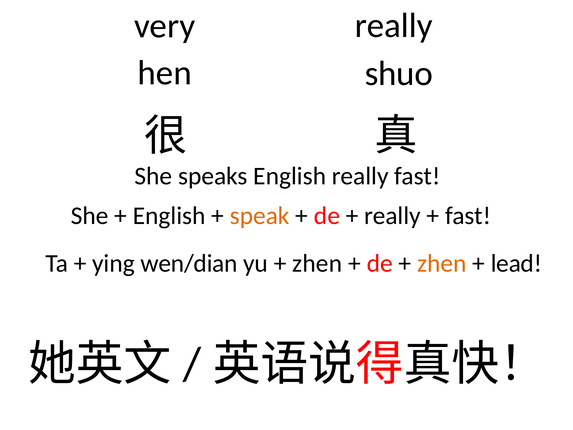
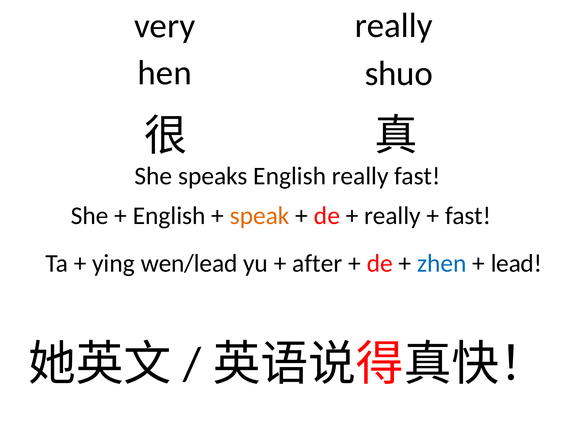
wen/dian: wen/dian -> wen/lead (189, 263)
zhen: zhen -> after (317, 263)
zhen colour: orange -> blue (442, 263)
